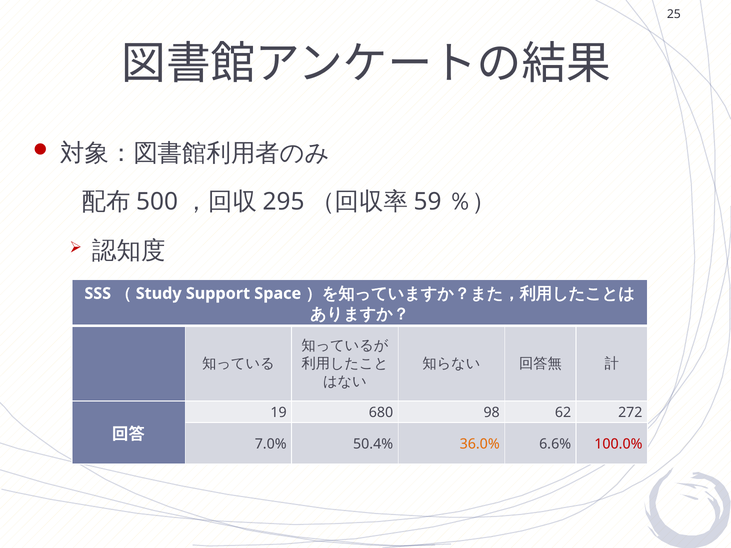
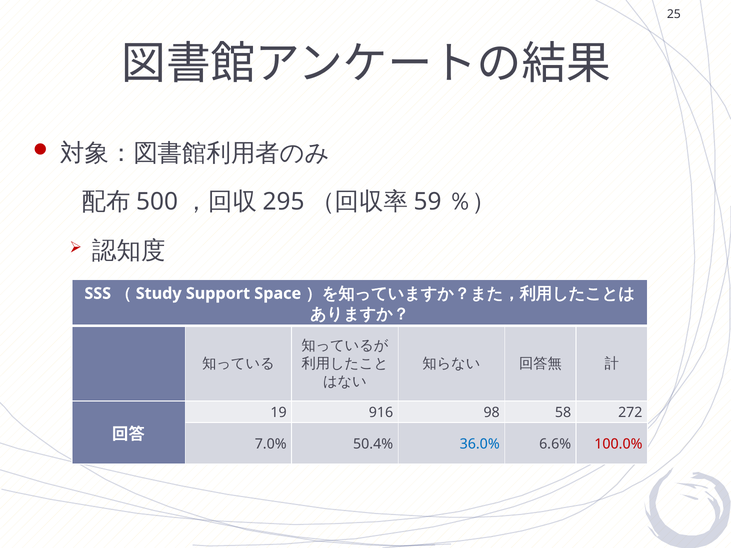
680: 680 -> 916 (381, 413)
62: 62 -> 58 (563, 413)
36.0% colour: orange -> blue (480, 444)
